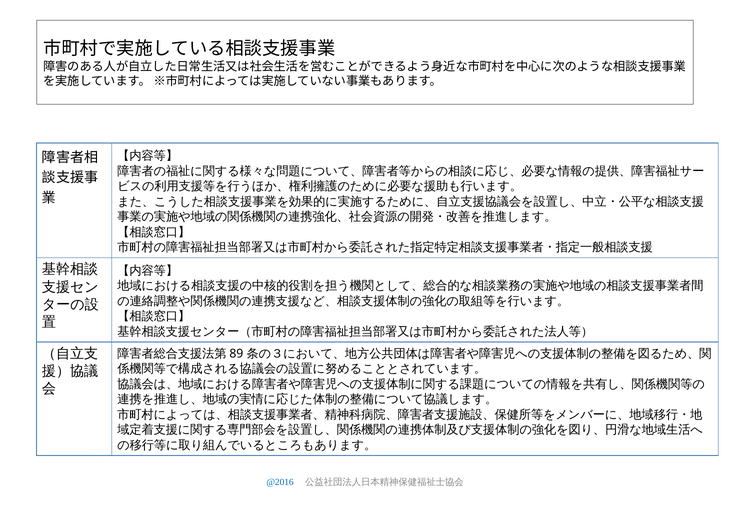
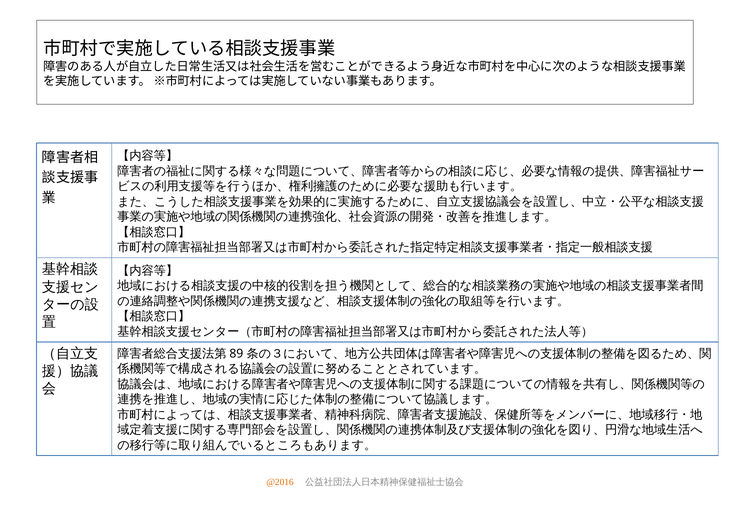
@2016 colour: blue -> orange (280, 482)
